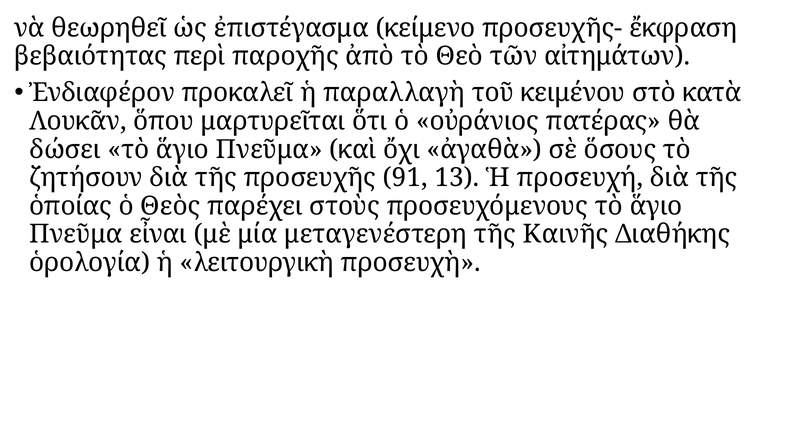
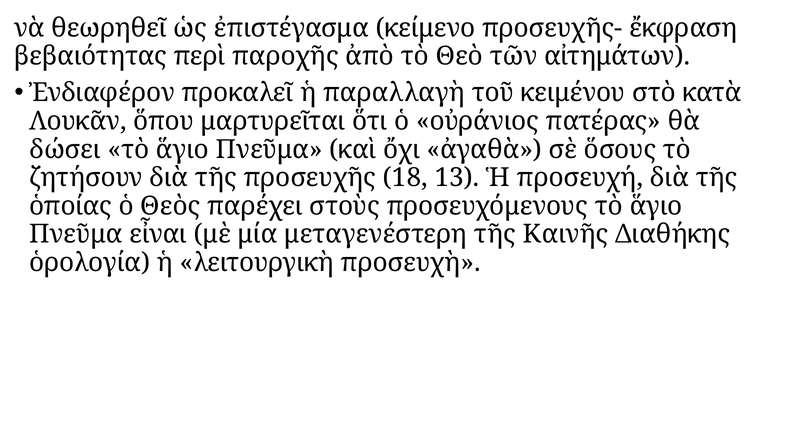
91: 91 -> 18 (405, 178)
